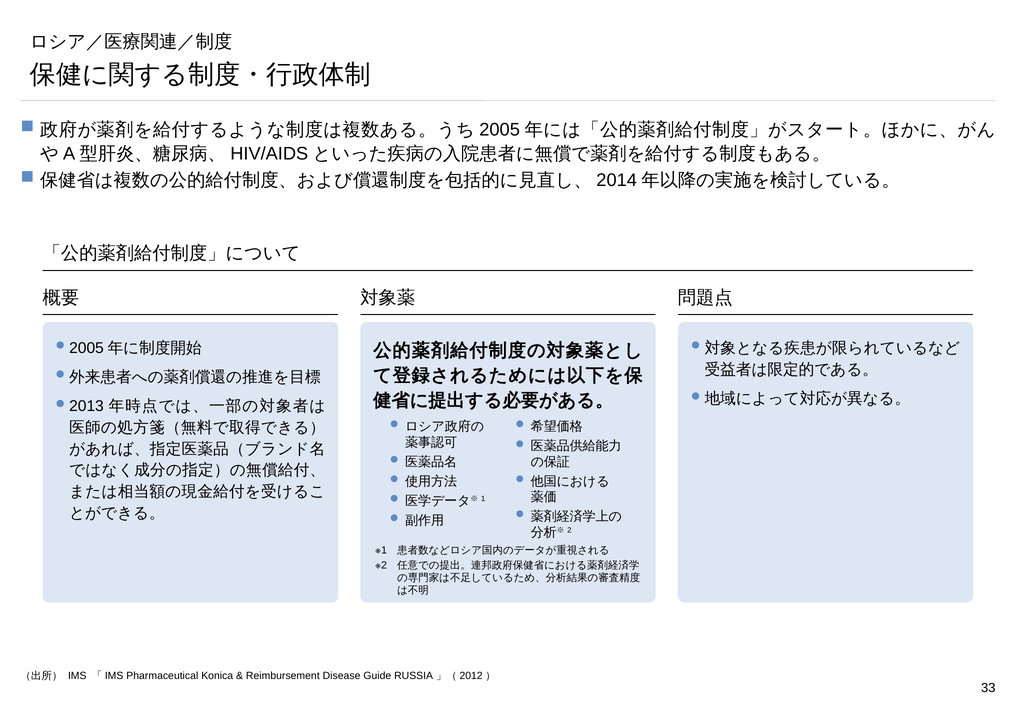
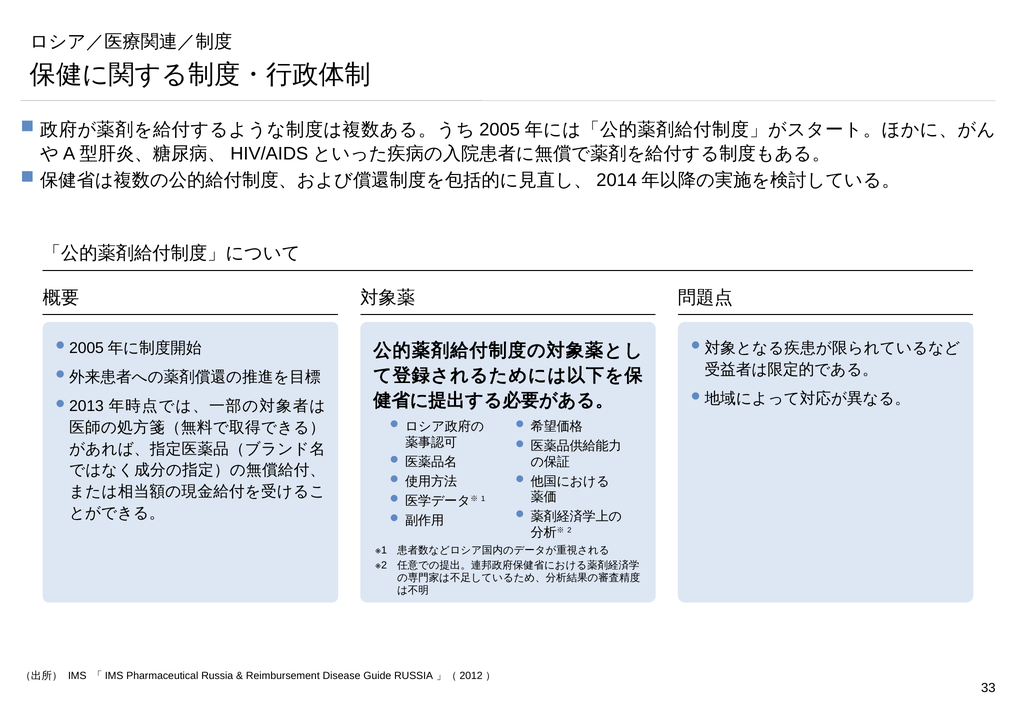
Pharmaceutical Konica: Konica -> Russia (217, 676)
